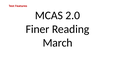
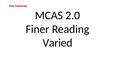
March: March -> Varied (58, 43)
